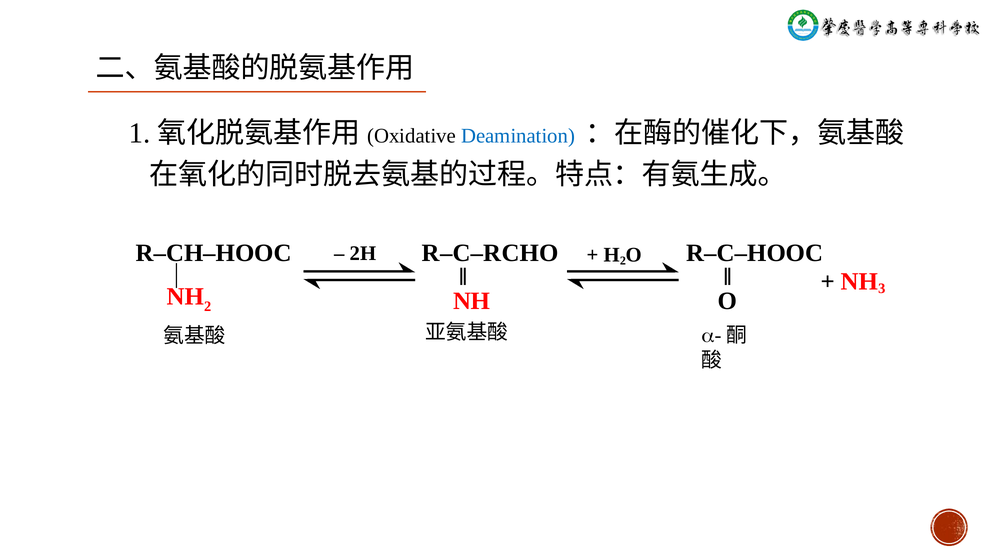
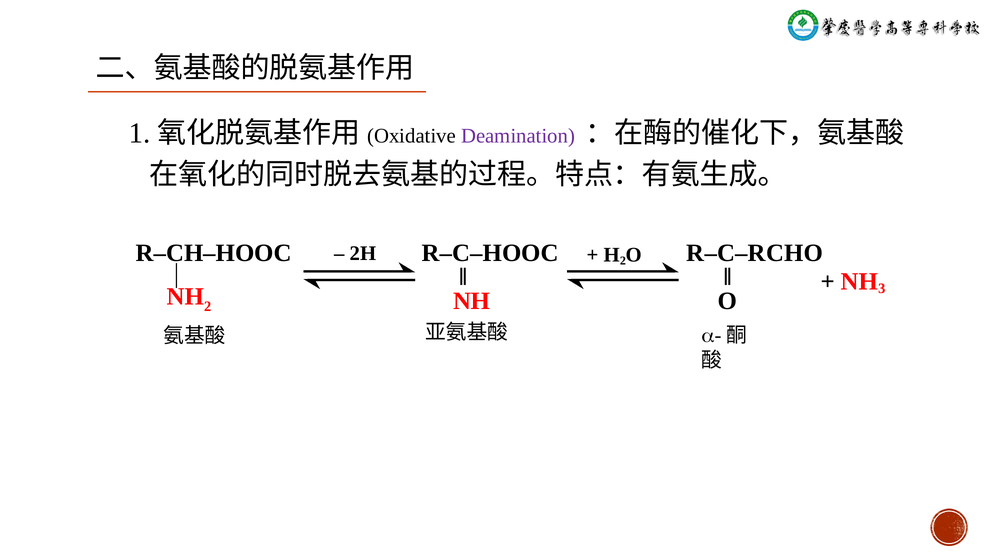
Deamination colour: blue -> purple (518, 136)
R‒C‒RCHO: R‒C‒RCHO -> R‒C‒HOOC (490, 253)
R‒C‒HOOC: R‒C‒HOOC -> R‒C‒RCHO (755, 253)
